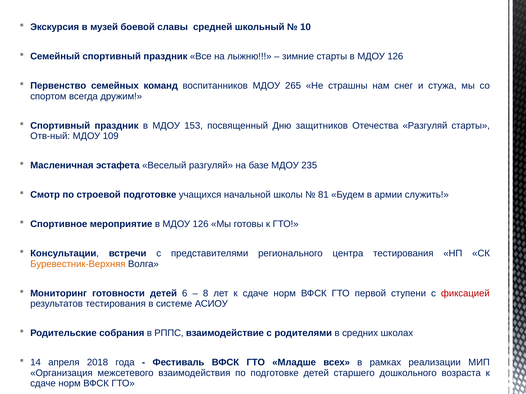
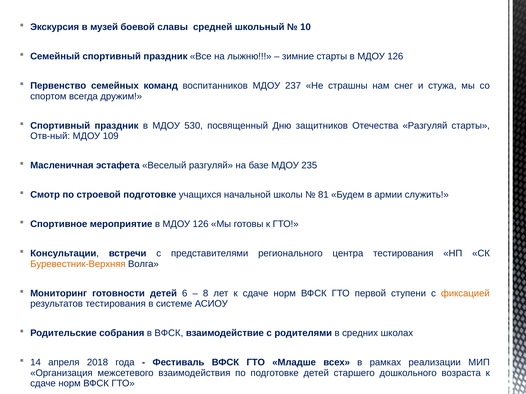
265: 265 -> 237 (293, 86)
153: 153 -> 530 (194, 126)
фиксацией colour: red -> orange (465, 294)
в РППС: РППС -> ВФСК (169, 334)
